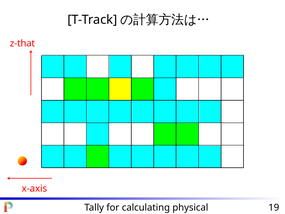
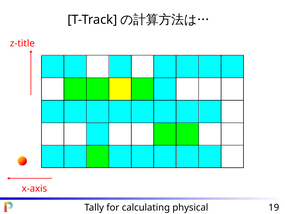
z-that: z-that -> z-title (22, 43)
